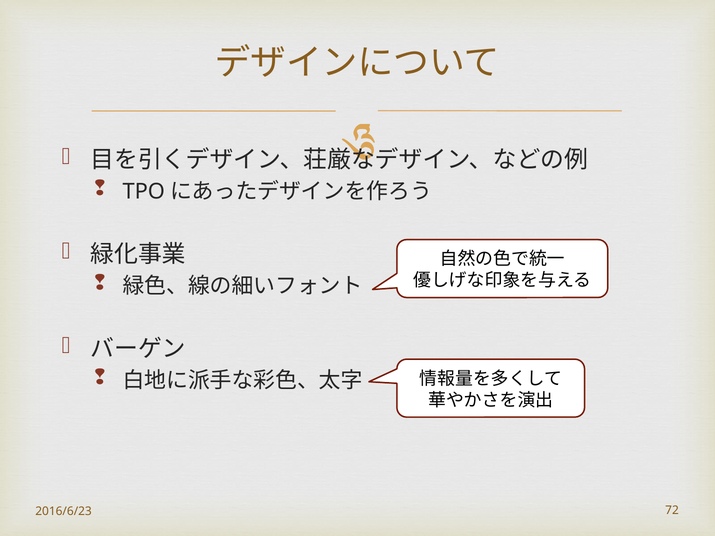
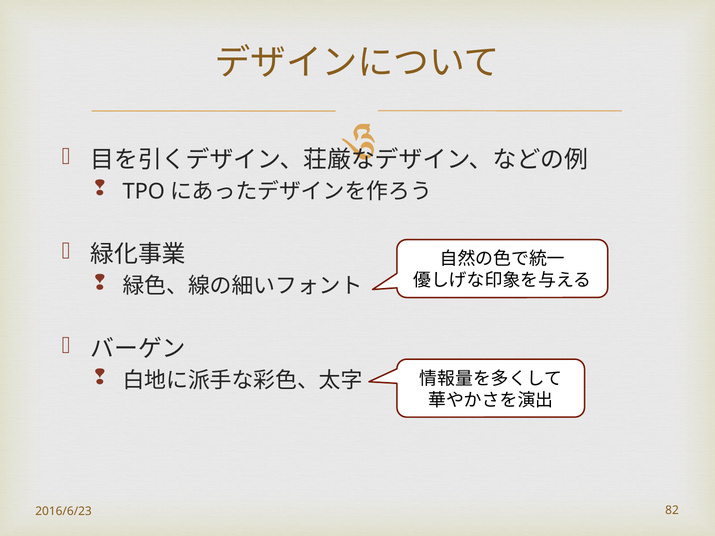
72: 72 -> 82 (672, 511)
